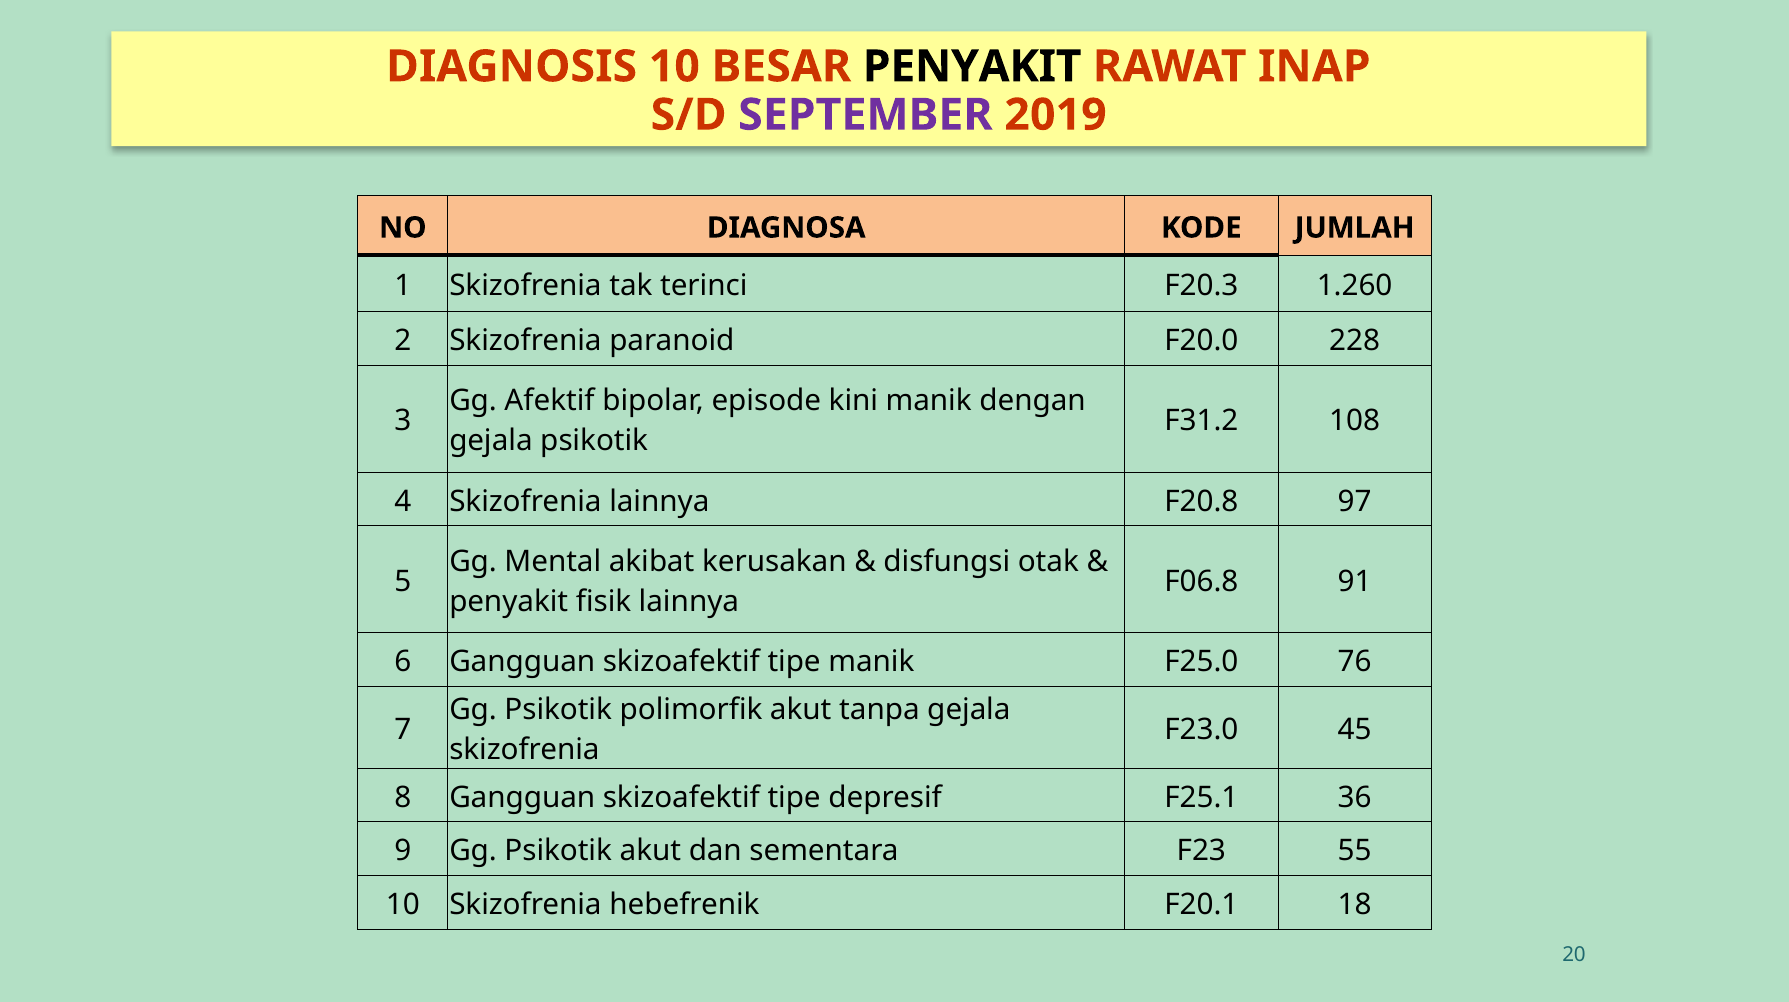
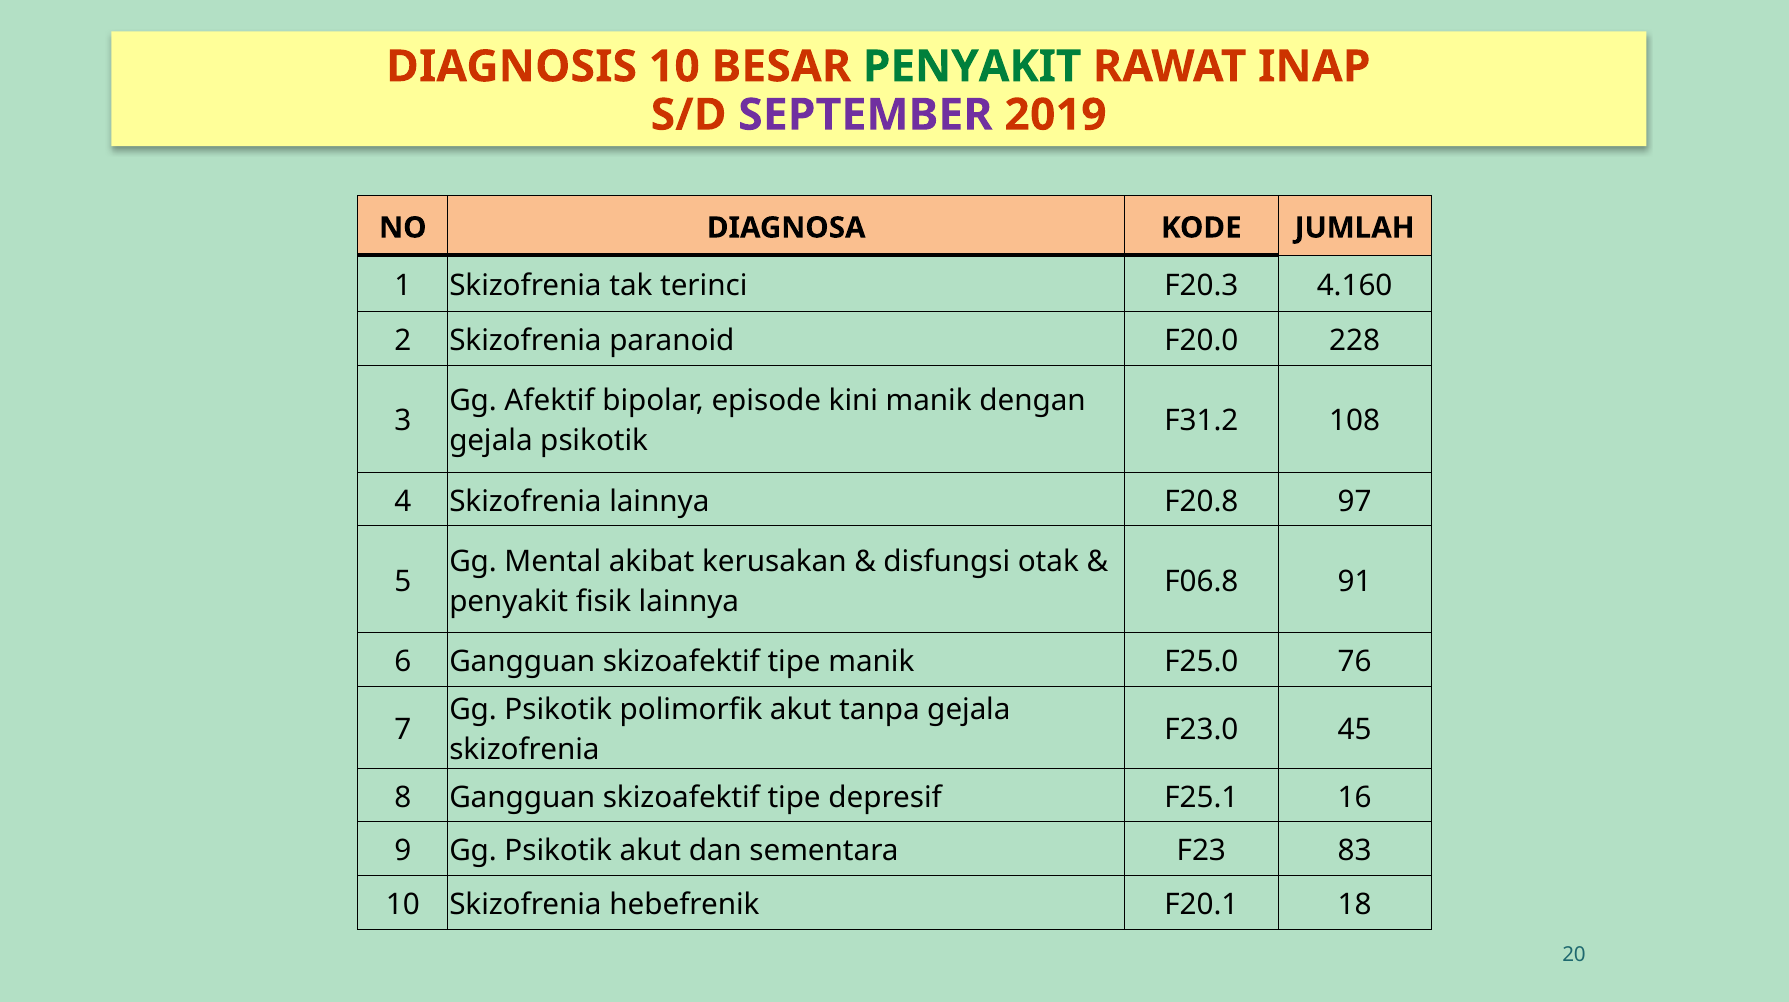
PENYAKIT colour: black -> green (972, 67)
1.260: 1.260 -> 4.160 (1355, 286)
36: 36 -> 16 (1355, 798)
55: 55 -> 83 (1355, 851)
